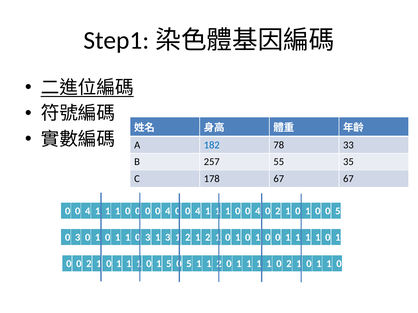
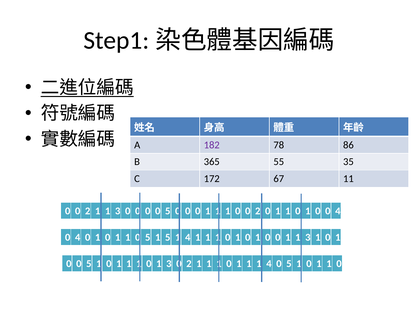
182 colour: blue -> purple (212, 145)
33: 33 -> 86 (348, 145)
257: 257 -> 365 (212, 162)
178: 178 -> 172 (212, 179)
67 67: 67 -> 11 (348, 179)
4: 4 -> 2 (88, 211)
1: 1 -> 3 (118, 211)
0 0 0 4: 4 -> 5 (168, 211)
4: 4 -> 0 (198, 211)
1 0 0 4: 4 -> 2 (258, 211)
2: 2 -> 1 (278, 211)
0 0 5: 5 -> 4 (338, 211)
3: 3 -> 4 (78, 238)
1 0 3: 3 -> 5 (148, 238)
1 3: 3 -> 5 (168, 238)
2: 2 -> 4 (188, 238)
2: 2 -> 1 (208, 238)
1: 1 -> 3 (308, 238)
2: 2 -> 5 (89, 264)
0 1 5: 5 -> 3 (169, 264)
5: 5 -> 2 (189, 264)
2: 2 -> 1 (219, 264)
1: 1 -> 4 (269, 264)
2: 2 -> 5 (289, 264)
